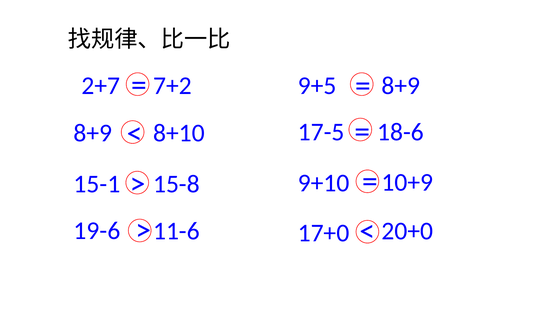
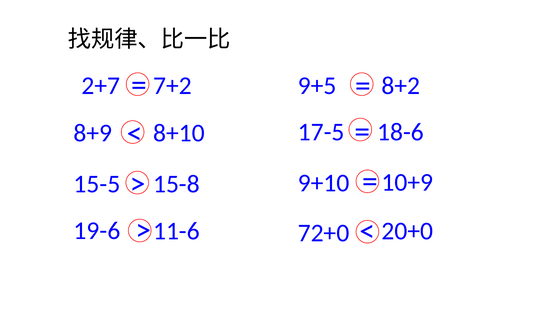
9+5 8+9: 8+9 -> 8+2 (401, 86)
15-1: 15-1 -> 15-5 (97, 184)
17+0: 17+0 -> 72+0 (324, 233)
